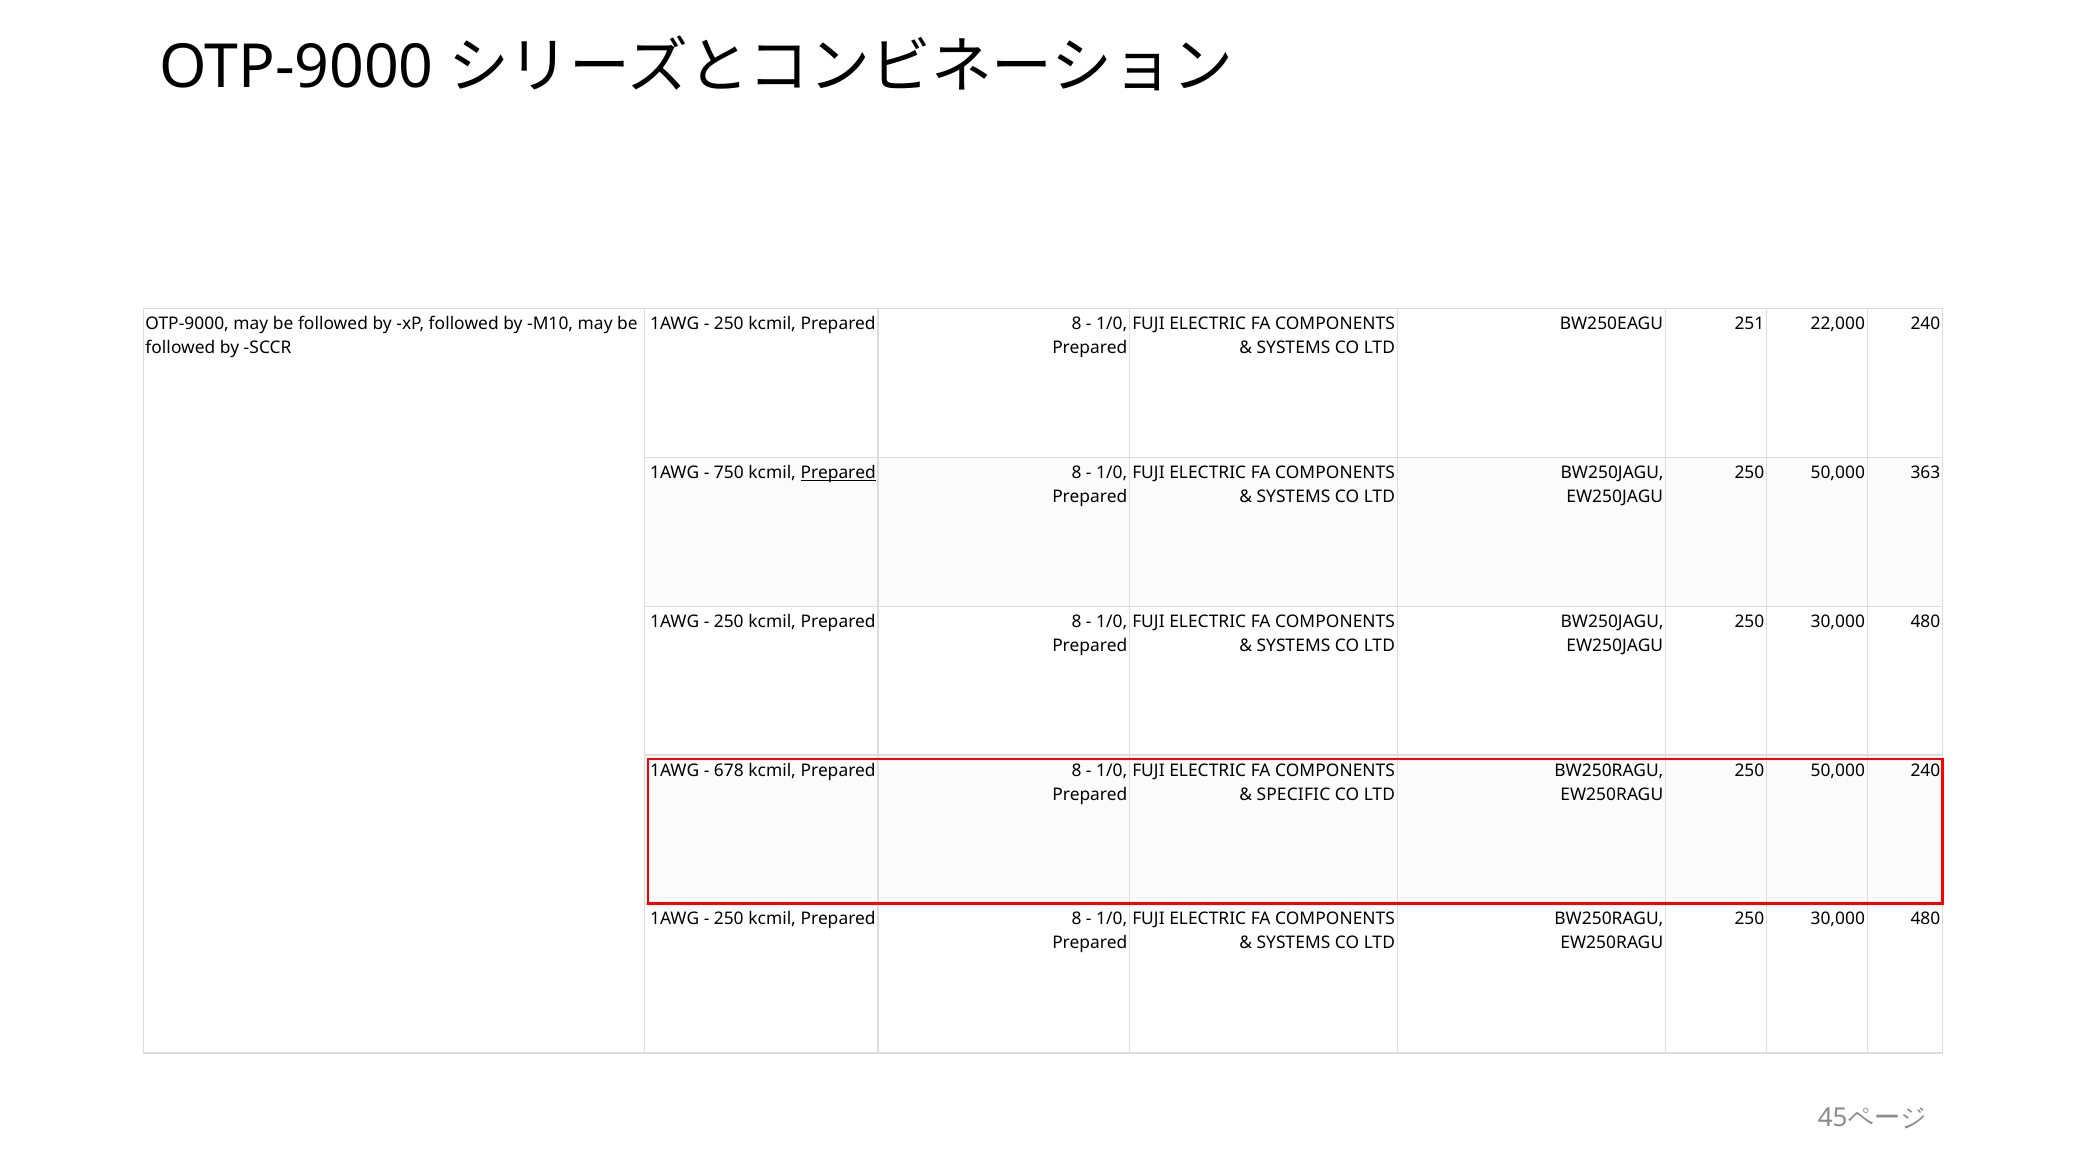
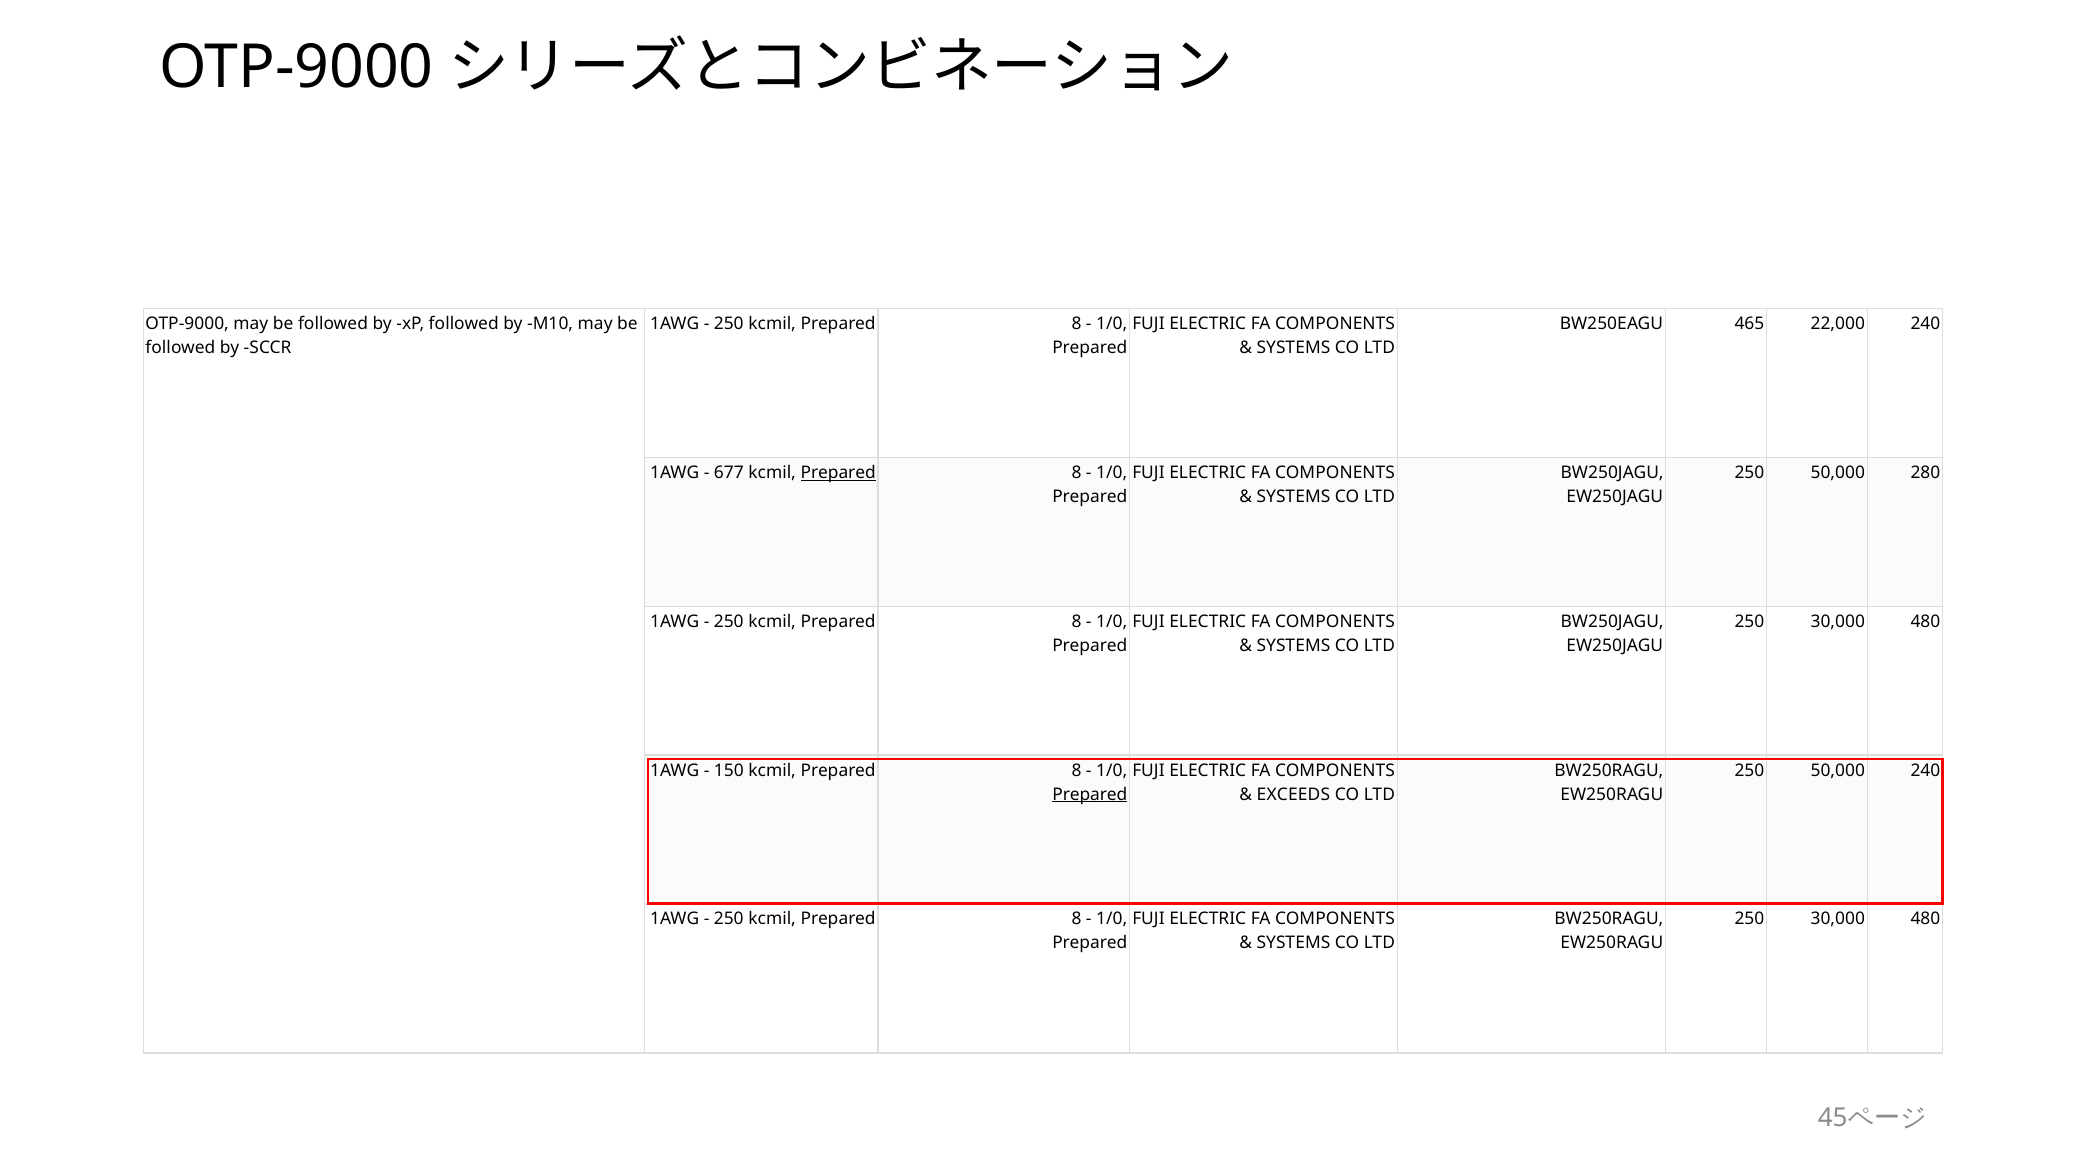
251: 251 -> 465 (1749, 324)
750: 750 -> 677 (729, 473)
363: 363 -> 280 (1925, 473)
678: 678 -> 150 (729, 771)
Prepared underline: none -> present (1090, 795)
SPECIFIC: SPECIFIC -> EXCEEDS (1293, 795)
